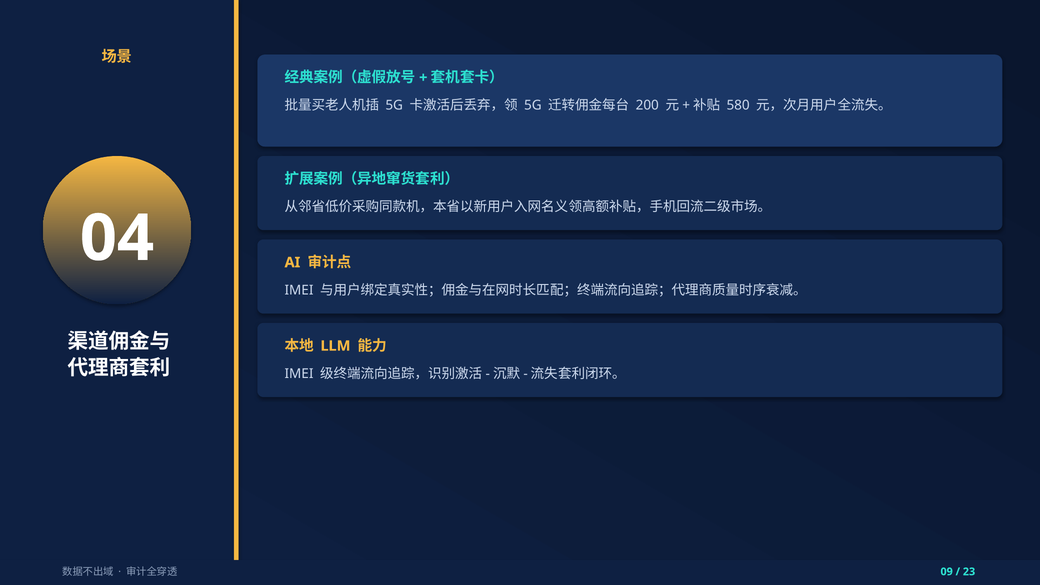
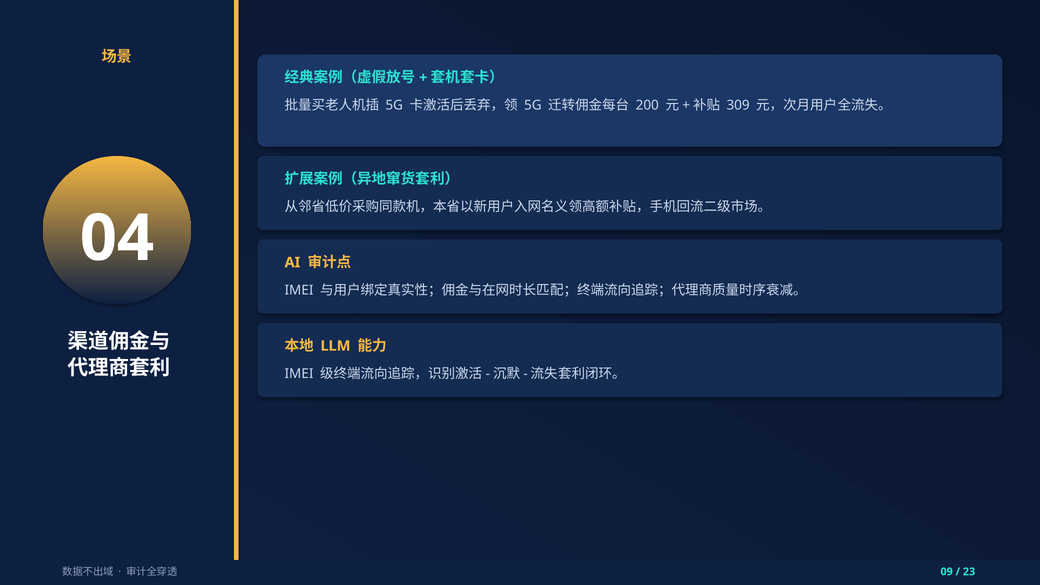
580: 580 -> 309 (738, 105)
